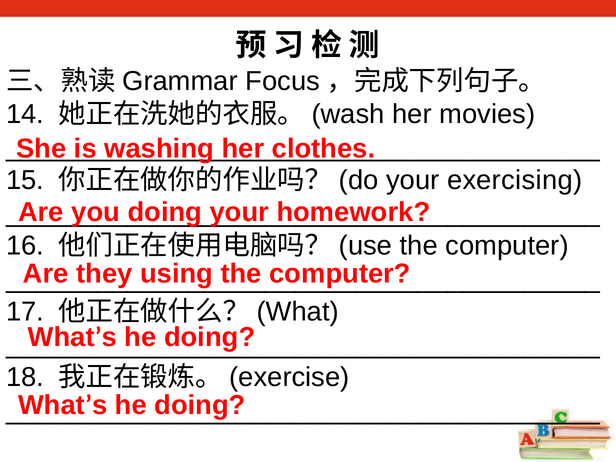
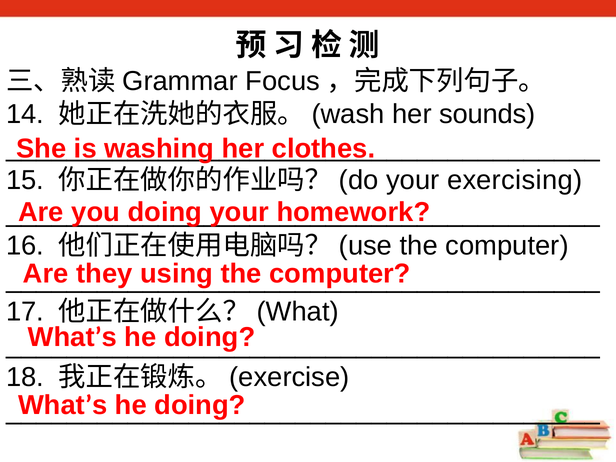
movies: movies -> sounds (487, 114)
